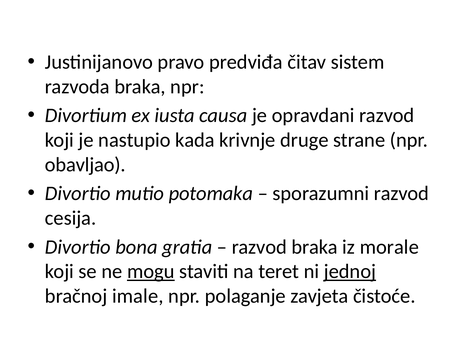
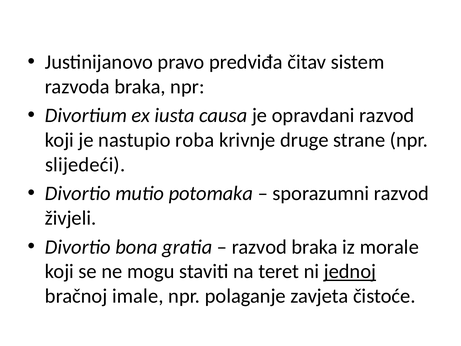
kada: kada -> roba (195, 140)
obavljao: obavljao -> slijedeći (85, 165)
cesija: cesija -> živjeli (71, 218)
mogu underline: present -> none (151, 271)
